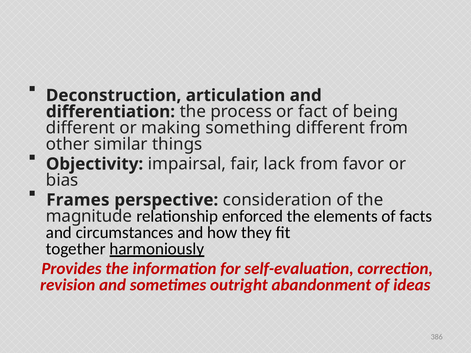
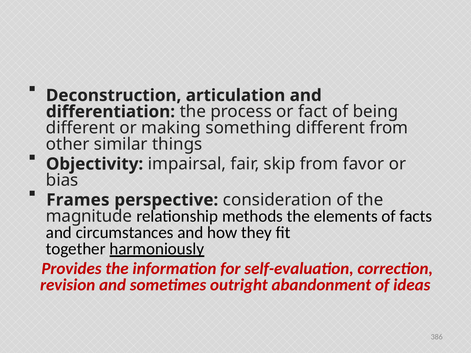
lack: lack -> skip (280, 164)
enforced: enforced -> methods (252, 216)
